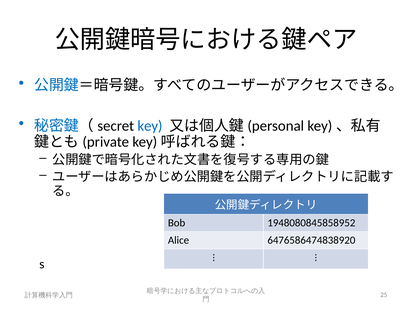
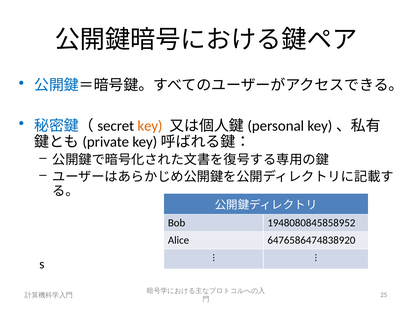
key colour: blue -> orange (150, 126)
